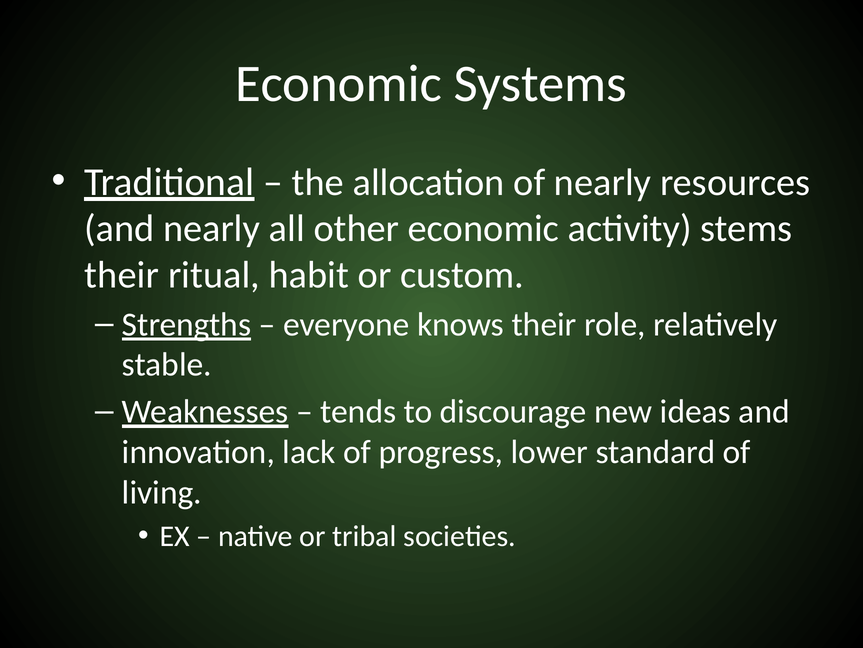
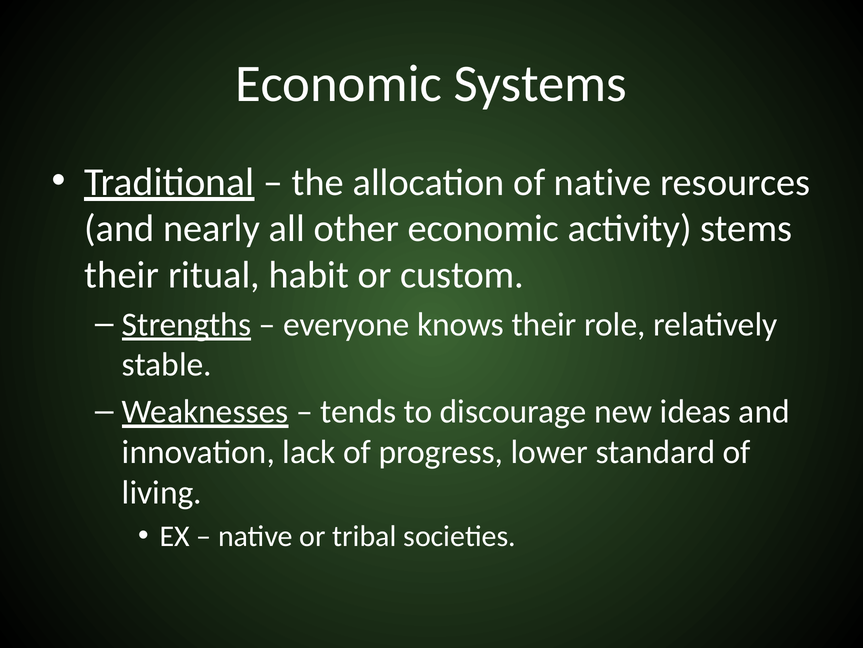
of nearly: nearly -> native (603, 182)
